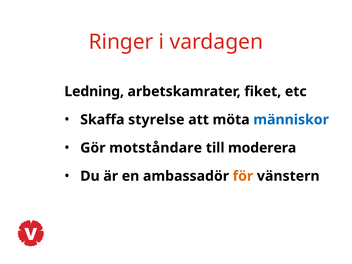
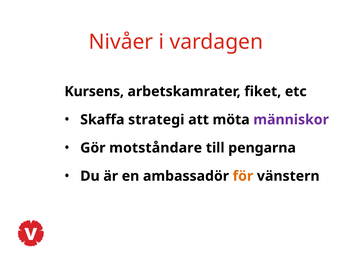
Ringer: Ringer -> Nivåer (121, 42)
Ledning: Ledning -> Kursens (94, 91)
styrelse: styrelse -> strategi (156, 120)
människor colour: blue -> purple (291, 120)
moderera: moderera -> pengarna (262, 148)
